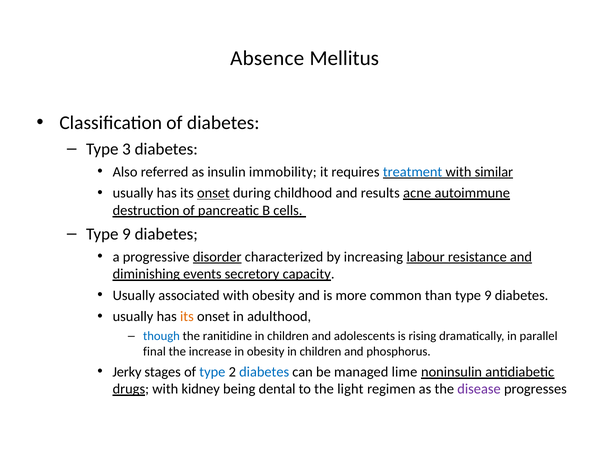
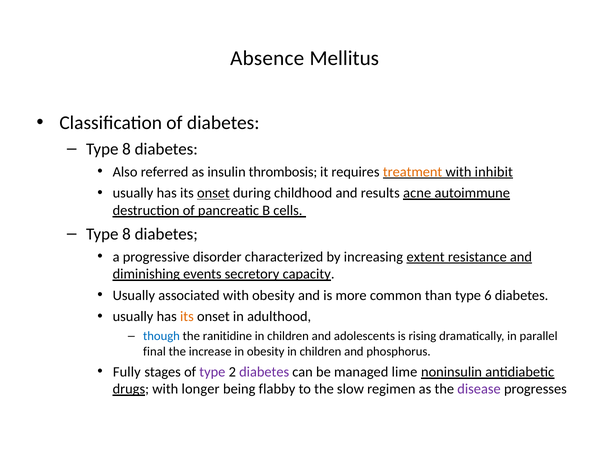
3: 3 -> 8 (127, 149)
immobility: immobility -> thrombosis (283, 172)
treatment colour: blue -> orange (413, 172)
similar: similar -> inhibit (494, 172)
9: 9 -> 8 (127, 234)
disorder underline: present -> none (217, 257)
labour: labour -> extent (426, 257)
than type 9: 9 -> 6 (488, 295)
Jerky: Jerky -> Fully (127, 372)
type colour: blue -> purple (212, 372)
diabetes colour: blue -> purple (264, 372)
kidney: kidney -> longer (201, 389)
dental: dental -> flabby (277, 389)
light: light -> slow (350, 389)
